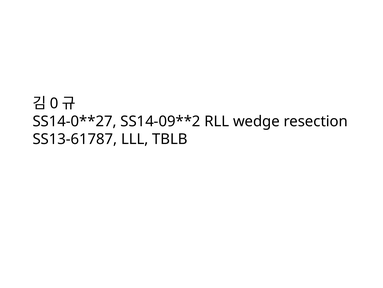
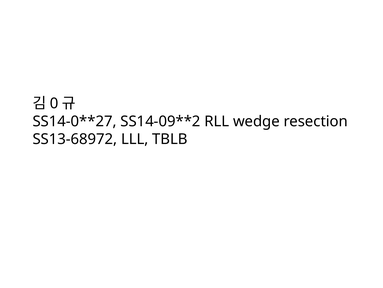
SS13-61787: SS13-61787 -> SS13-68972 (75, 139)
